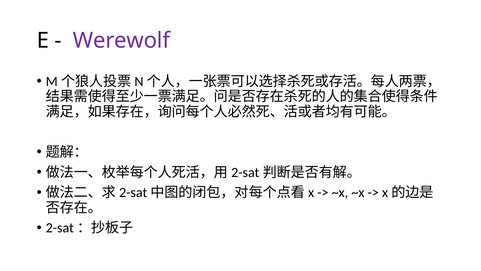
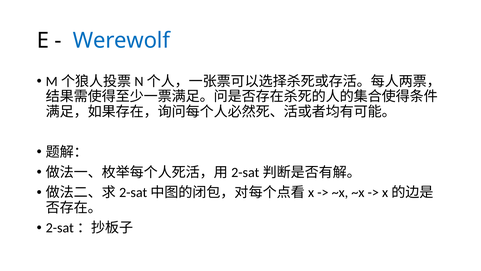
Werewolf colour: purple -> blue (121, 40)
